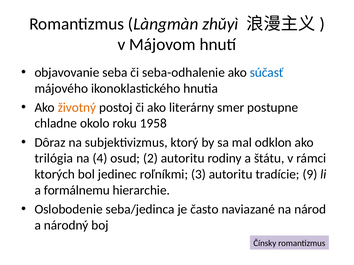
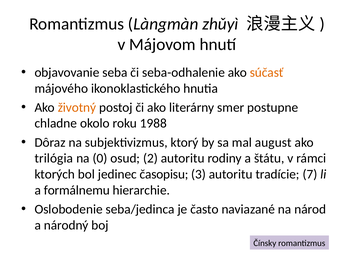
súčasť colour: blue -> orange (267, 73)
1958: 1958 -> 1988 (153, 124)
odklon: odklon -> august (273, 143)
4: 4 -> 0 (100, 159)
roľníkmi: roľníkmi -> časopisu (164, 175)
9: 9 -> 7 (310, 175)
